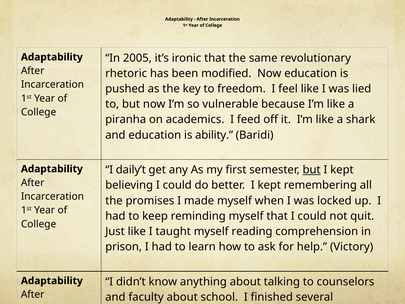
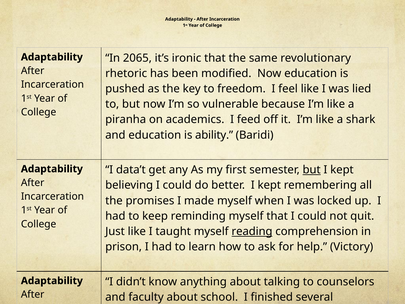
2005: 2005 -> 2065 (137, 58)
daily’t: daily’t -> data’t (131, 170)
reading underline: none -> present (252, 231)
